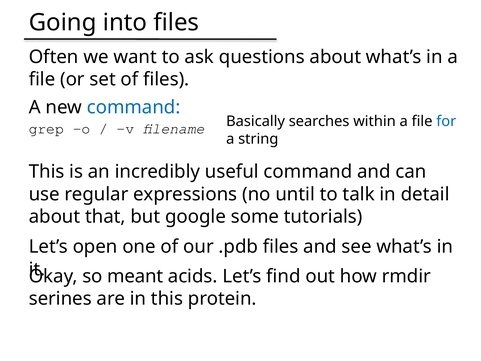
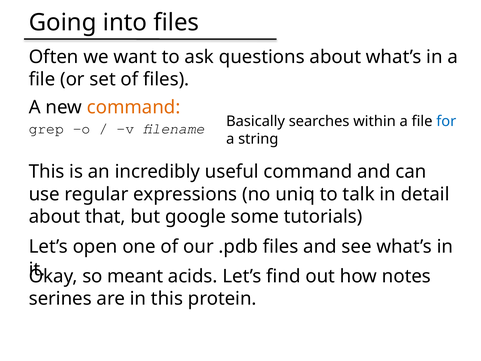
command colour: blue -> orange (134, 107)
until: until -> uniq (295, 194)
rmdir: rmdir -> notes (406, 276)
